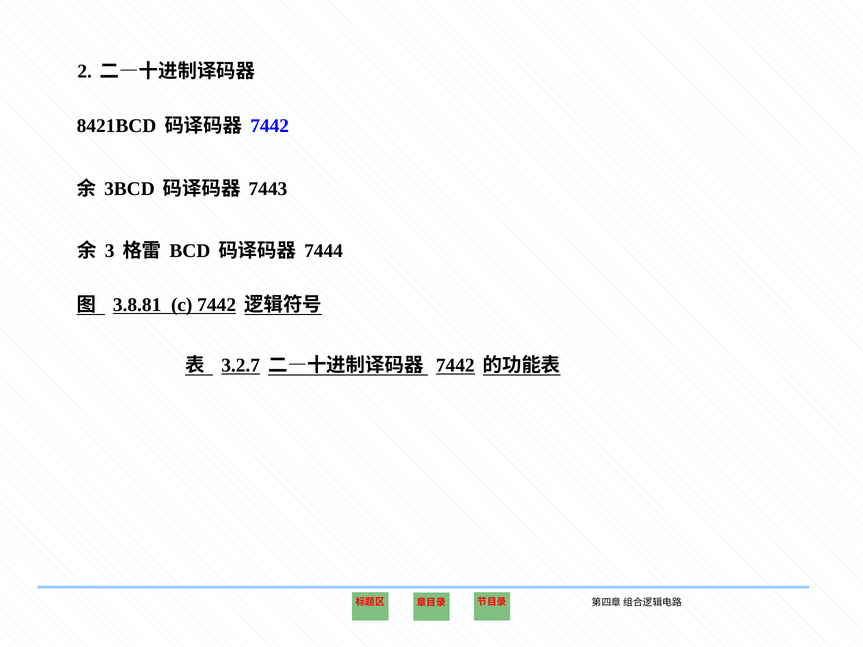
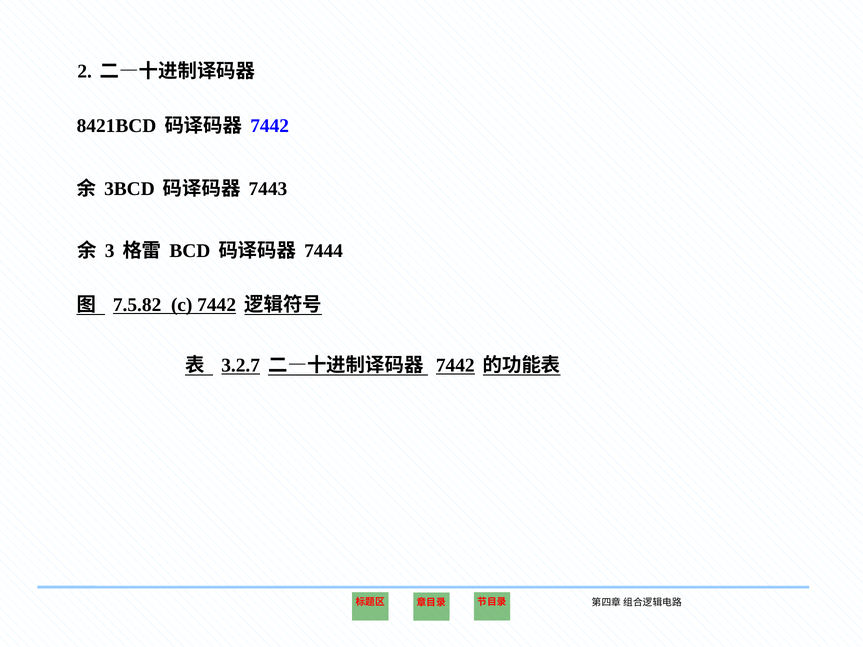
3.8.81: 3.8.81 -> 7.5.82 (137, 305)
